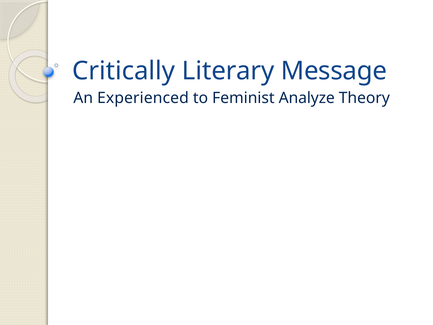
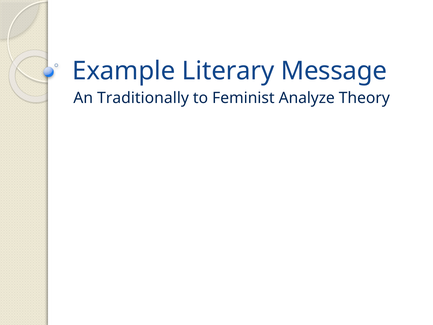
Critically: Critically -> Example (124, 71)
Experienced: Experienced -> Traditionally (143, 98)
